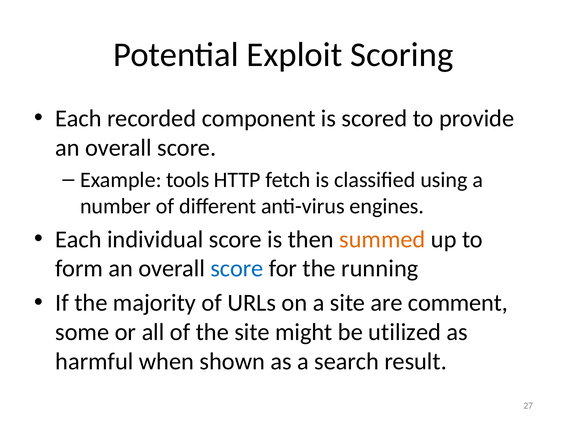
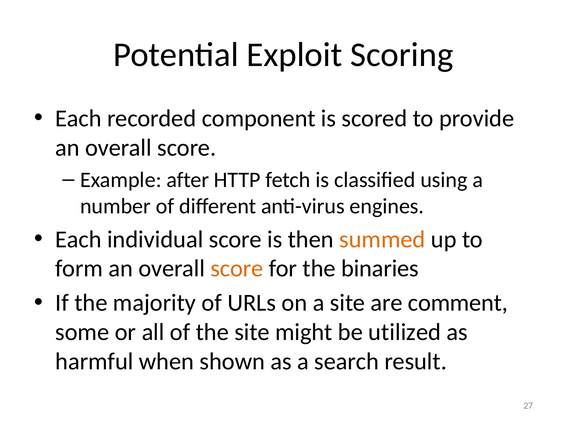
tools: tools -> after (188, 180)
score colour: blue -> orange (237, 269)
running: running -> binaries (380, 269)
